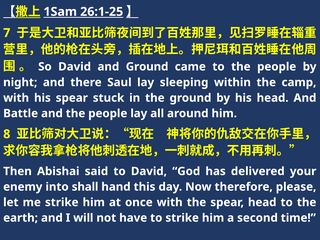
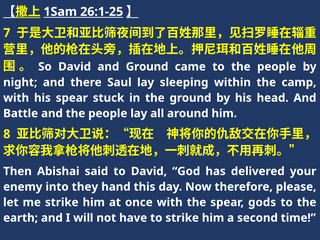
shall: shall -> they (85, 187)
spear head: head -> gods (262, 202)
